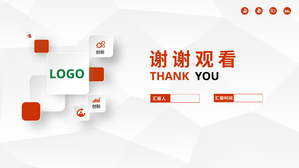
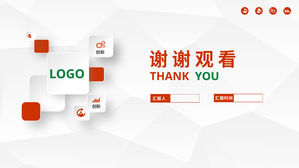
YOU colour: black -> green (207, 76)
